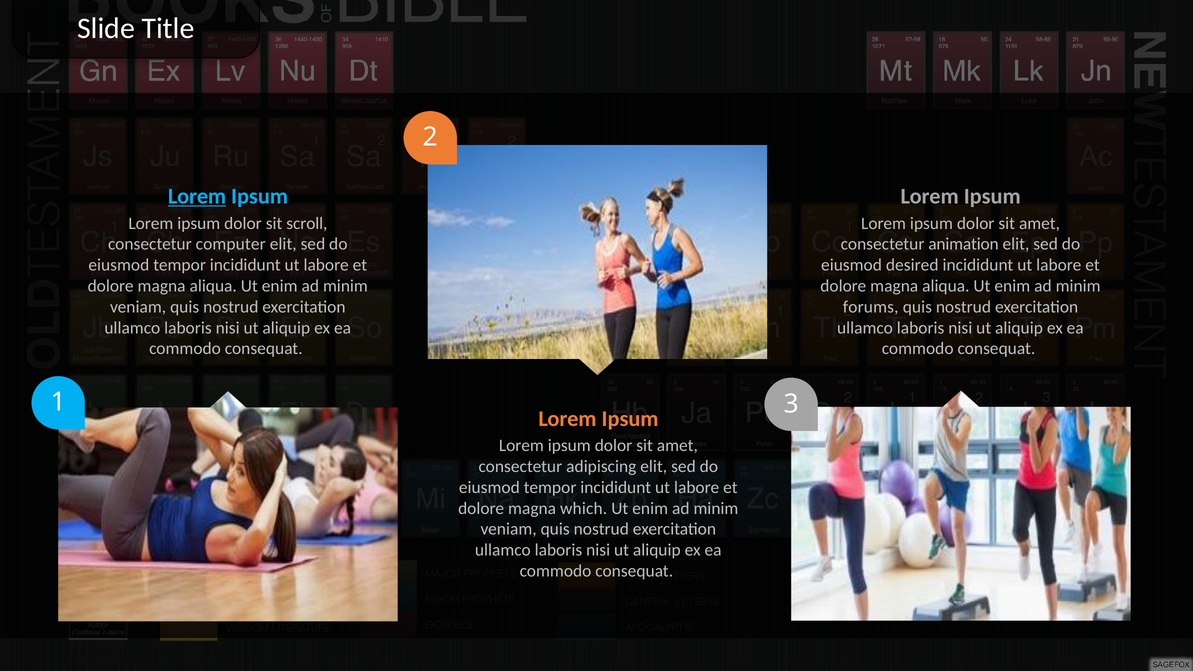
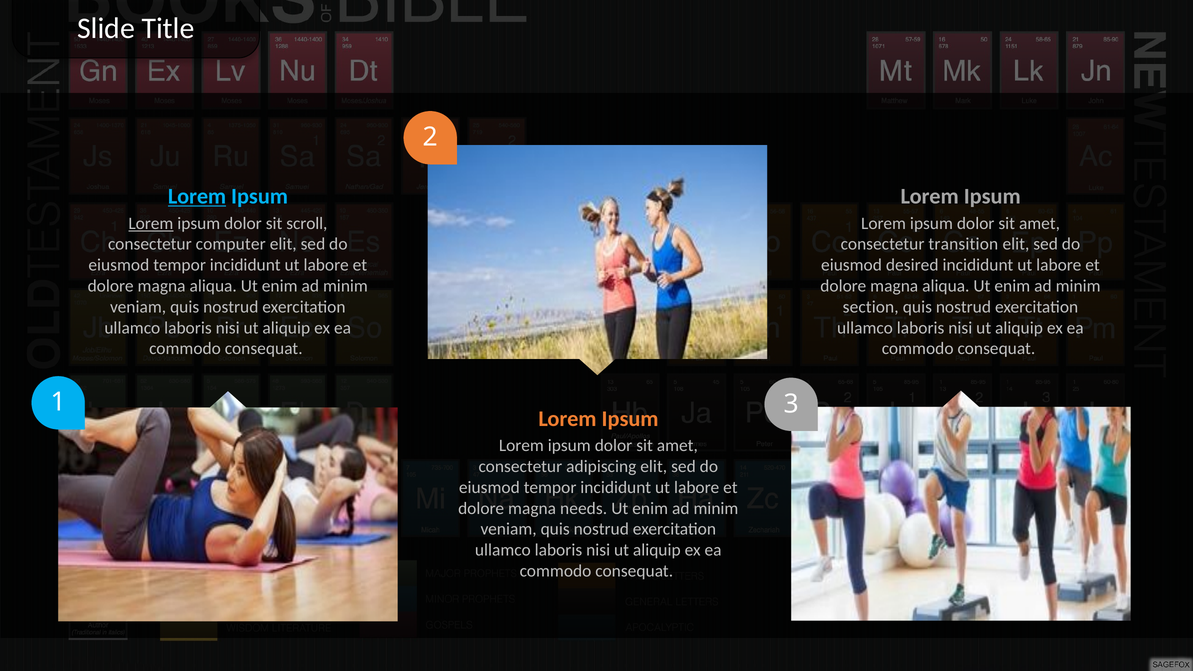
Lorem underline: none -> present (151, 223)
animation: animation -> transition (963, 244)
forums: forums -> section (871, 307)
which: which -> needs (584, 508)
